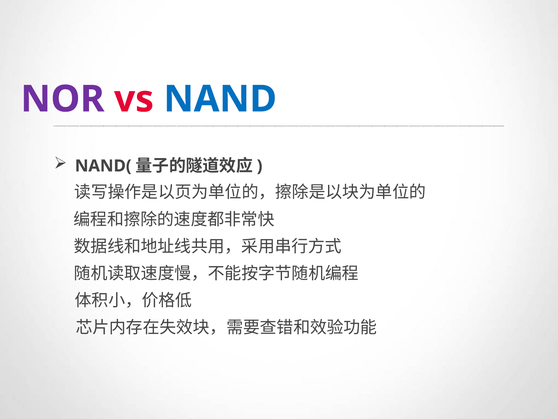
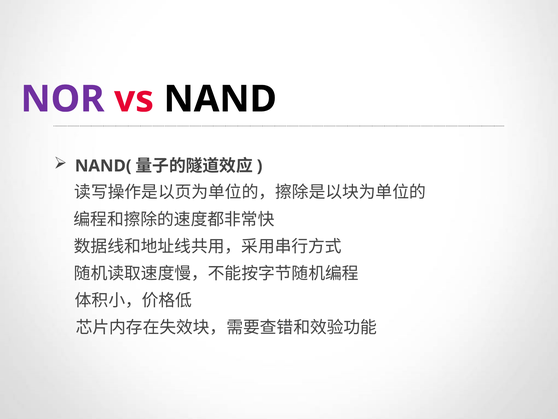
NAND colour: blue -> black (220, 99)
